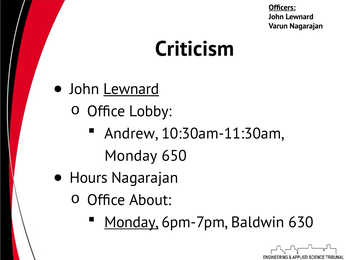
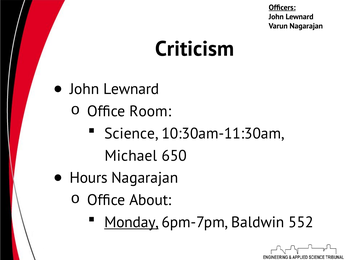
Lewnard underline: present -> none (131, 89)
Lobby: Lobby -> Room (150, 111)
Andrew: Andrew -> Science (131, 133)
Monday: Monday -> Michael (131, 155)
630: 630 -> 552 (301, 222)
